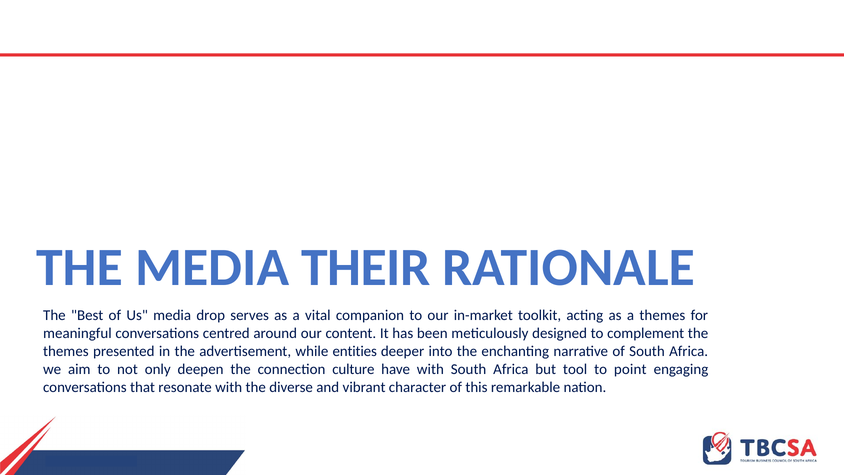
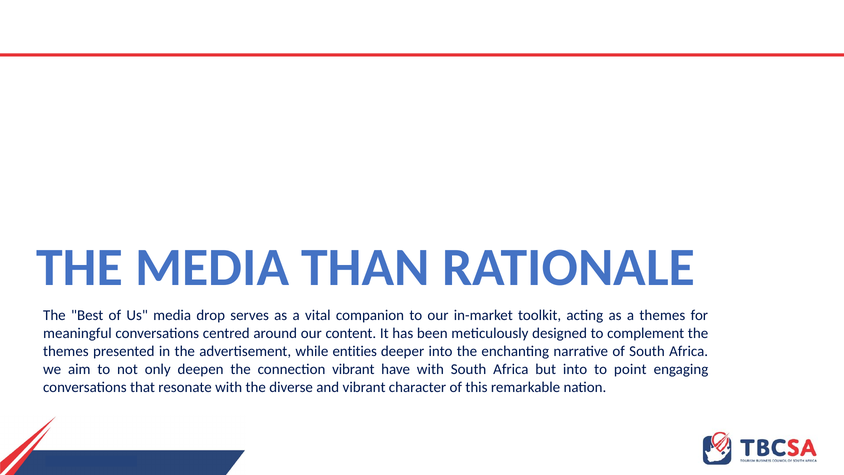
THEIR: THEIR -> THAN (366, 268)
connection culture: culture -> vibrant (353, 369)
but tool: tool -> into (575, 369)
